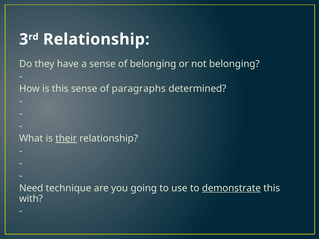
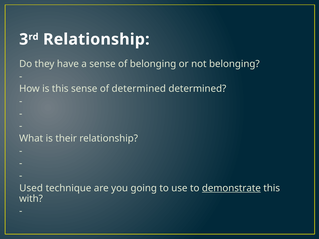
of paragraphs: paragraphs -> determined (139, 89)
their underline: present -> none (66, 139)
Need: Need -> Used (31, 188)
